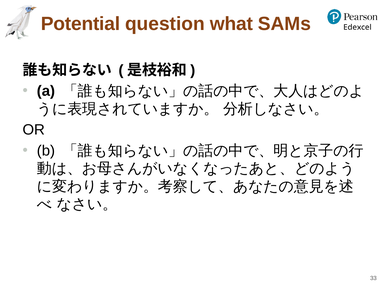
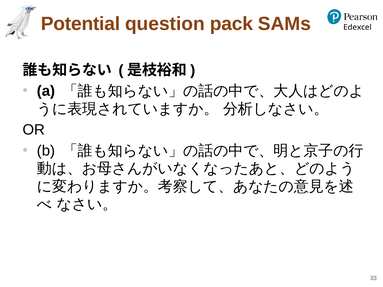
what: what -> pack (231, 24)
